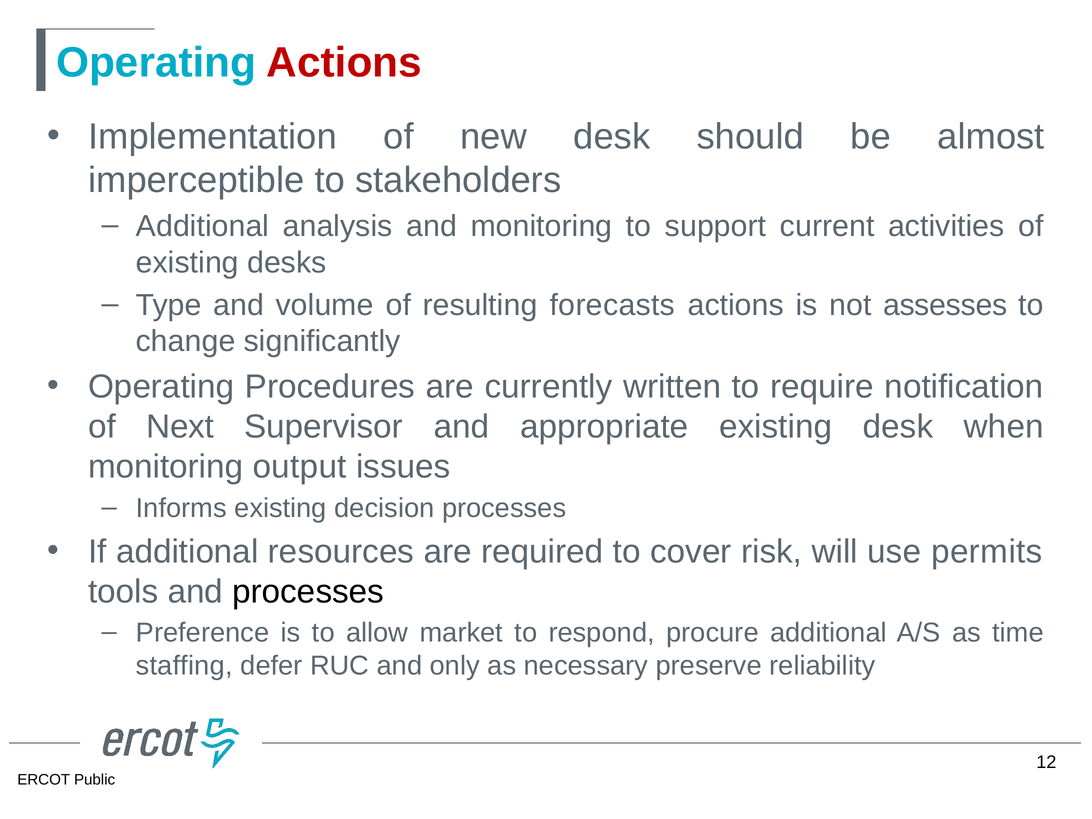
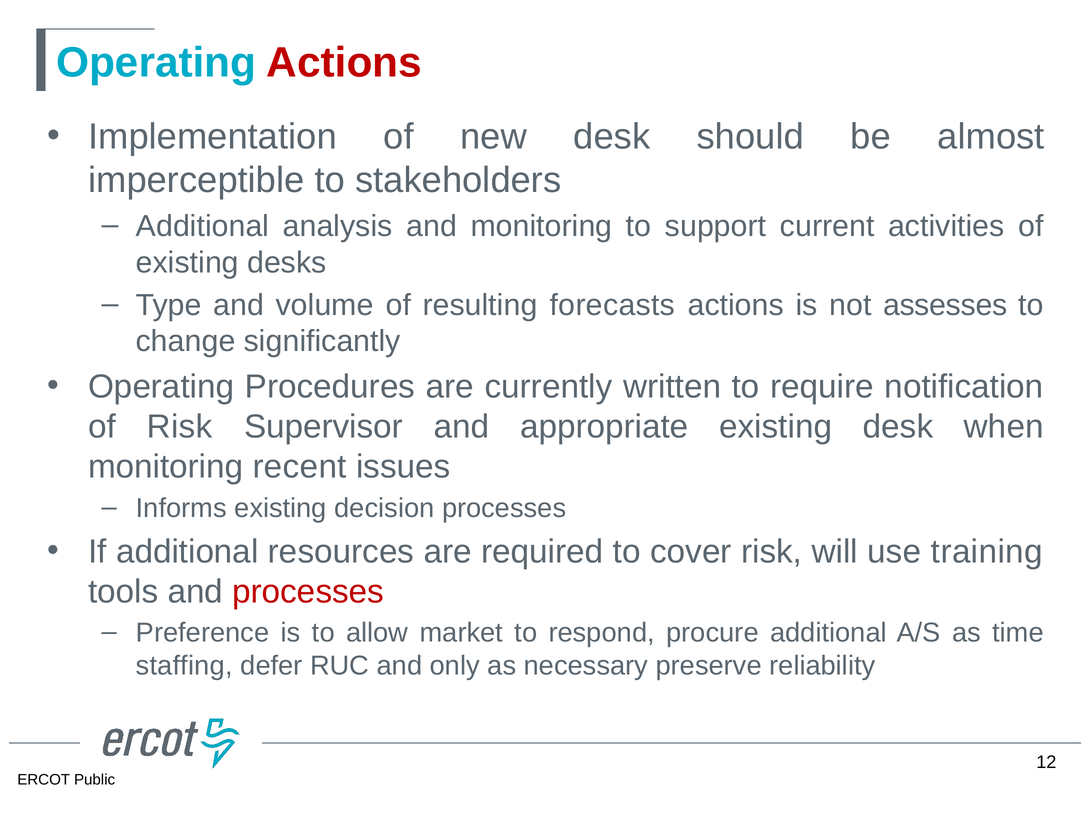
of Next: Next -> Risk (180, 427)
output: output -> recent (300, 467)
permits: permits -> training (987, 551)
processes colour: black -> red (308, 592)
